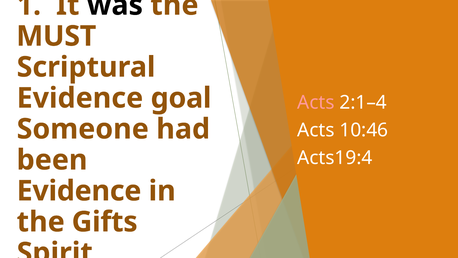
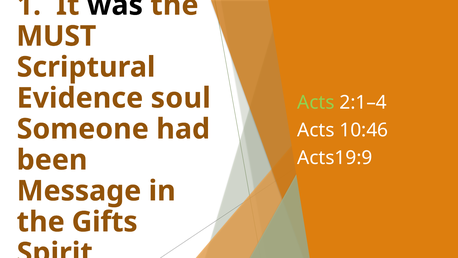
goal: goal -> soul (181, 98)
Acts colour: pink -> light green (316, 102)
Acts19:4: Acts19:4 -> Acts19:9 (335, 158)
Evidence: Evidence -> Message (79, 191)
